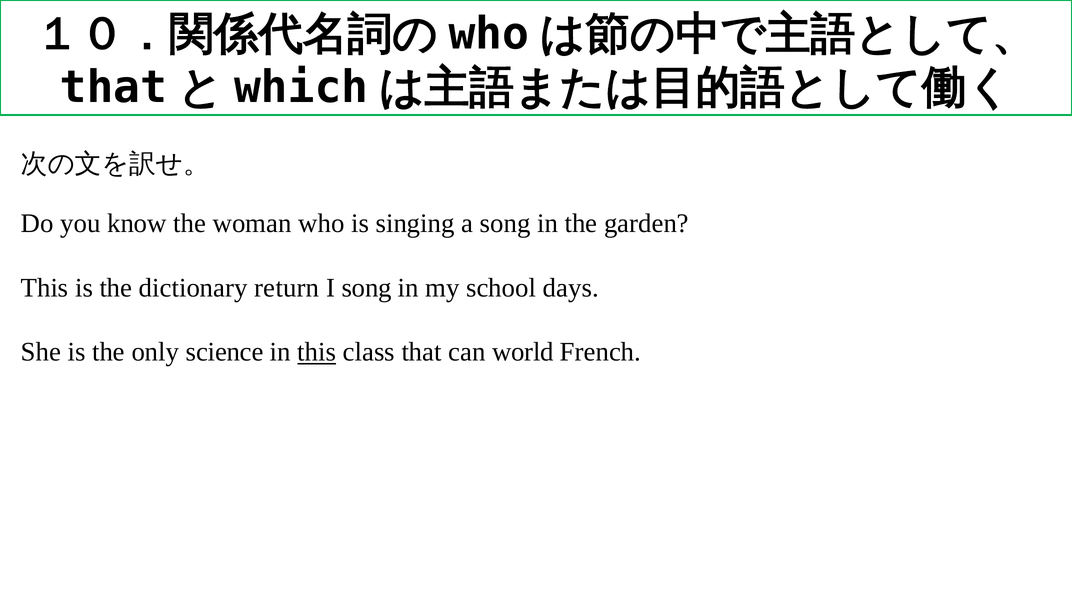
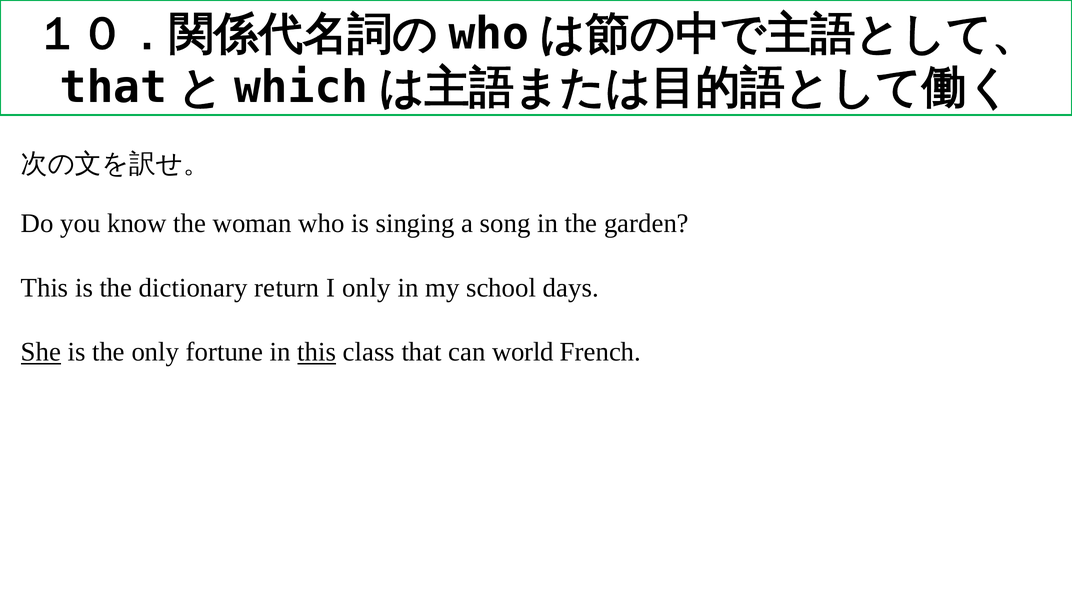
I song: song -> only (366, 288)
She underline: none -> present (41, 352)
science: science -> fortune (225, 352)
